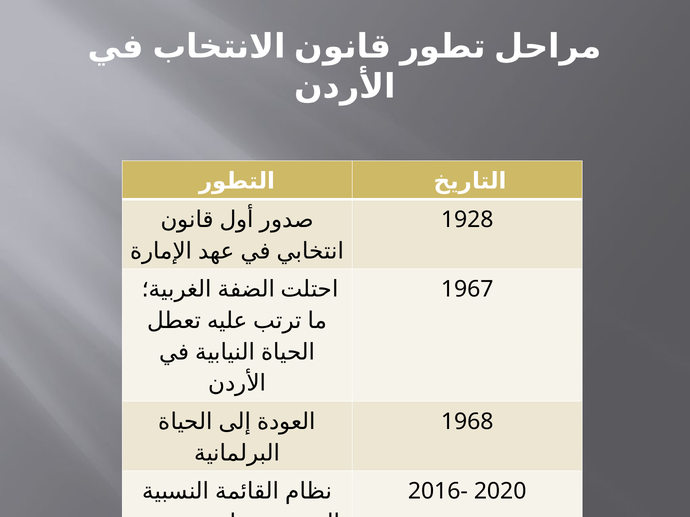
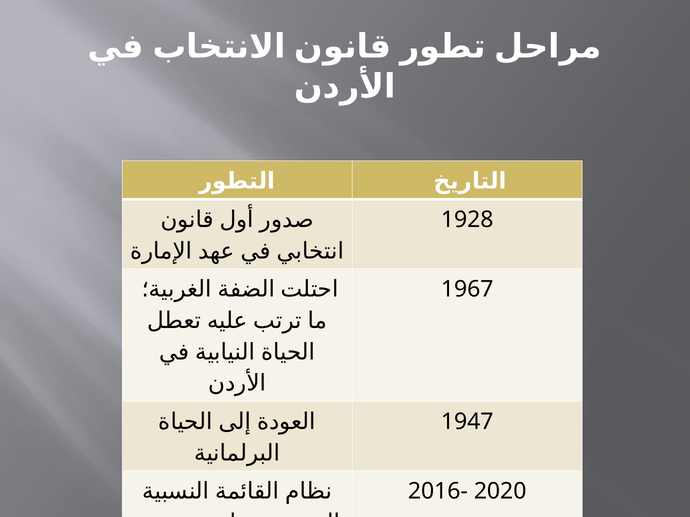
1968: 1968 -> 1947 (467, 422)
